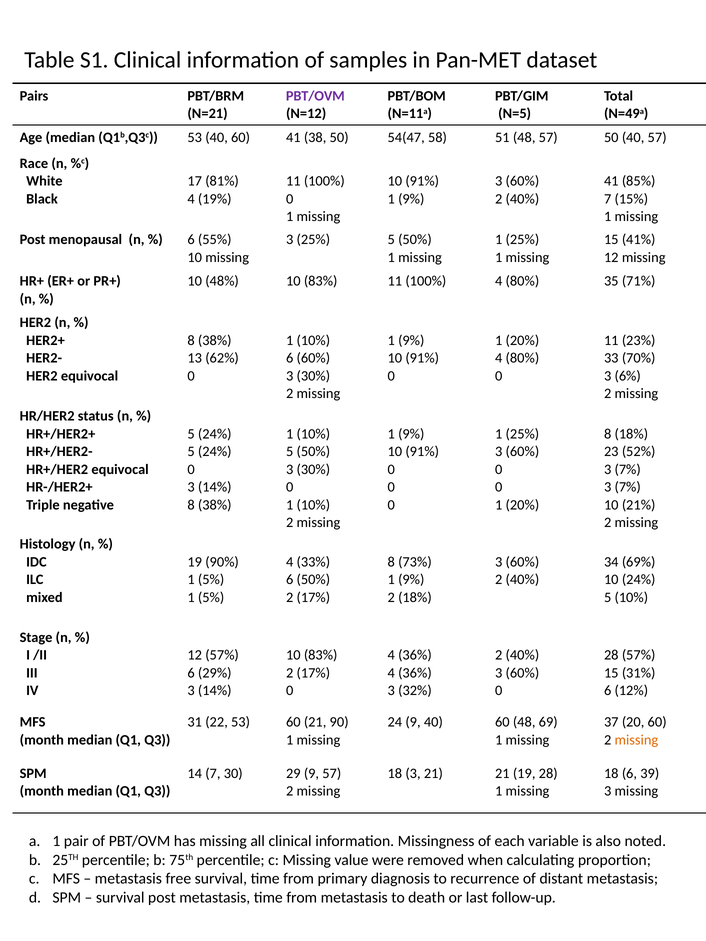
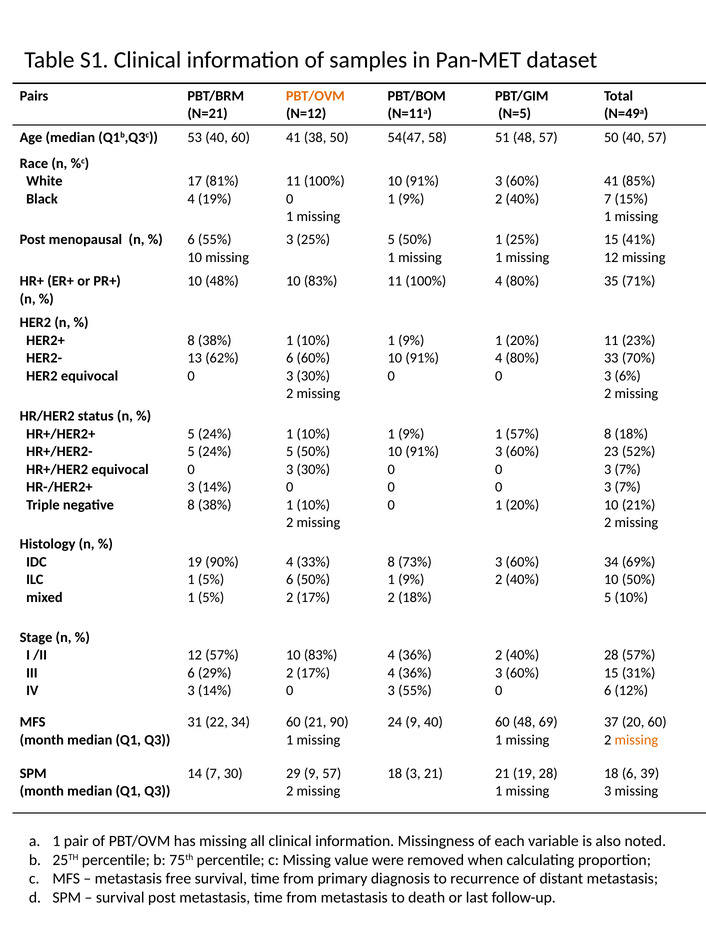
PBT/OVM colour: purple -> orange (315, 96)
25%: 25% -> 57% (522, 434)
10 24%: 24% -> 50% (639, 580)
3 32%: 32% -> 55% (415, 691)
22 53: 53 -> 34 (241, 722)
